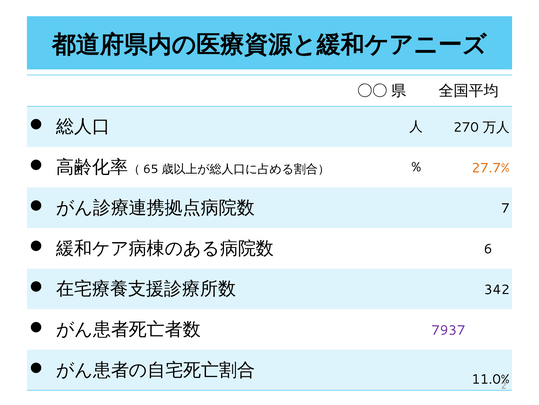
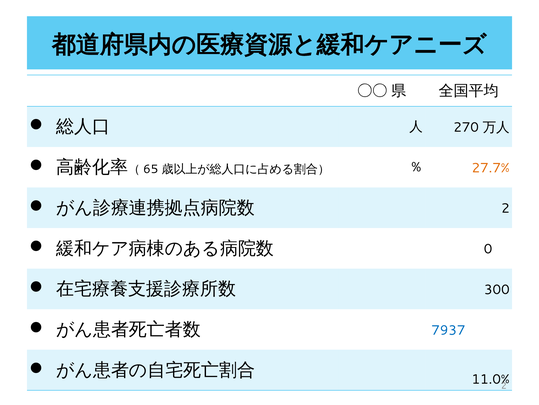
7: 7 -> 2 (505, 208)
6: 6 -> 0 (488, 249)
342: 342 -> 300 (497, 289)
7937 colour: purple -> blue (448, 330)
